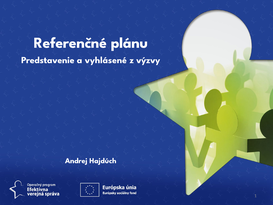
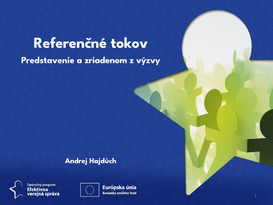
plánu: plánu -> tokov (129, 43)
vyhlásené: vyhlásené -> zriadenom (106, 60)
